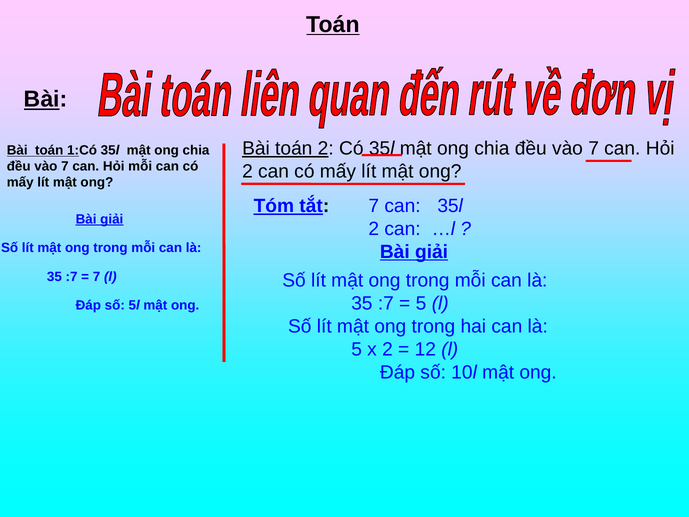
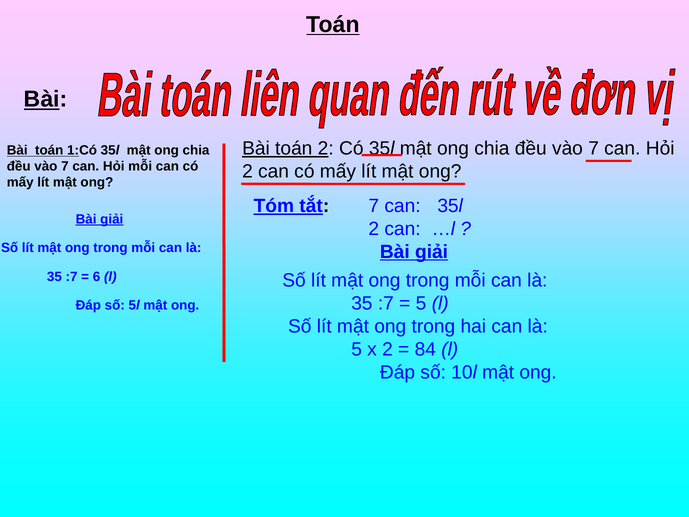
7: 7 -> 6 (97, 276)
12: 12 -> 84 (425, 349)
